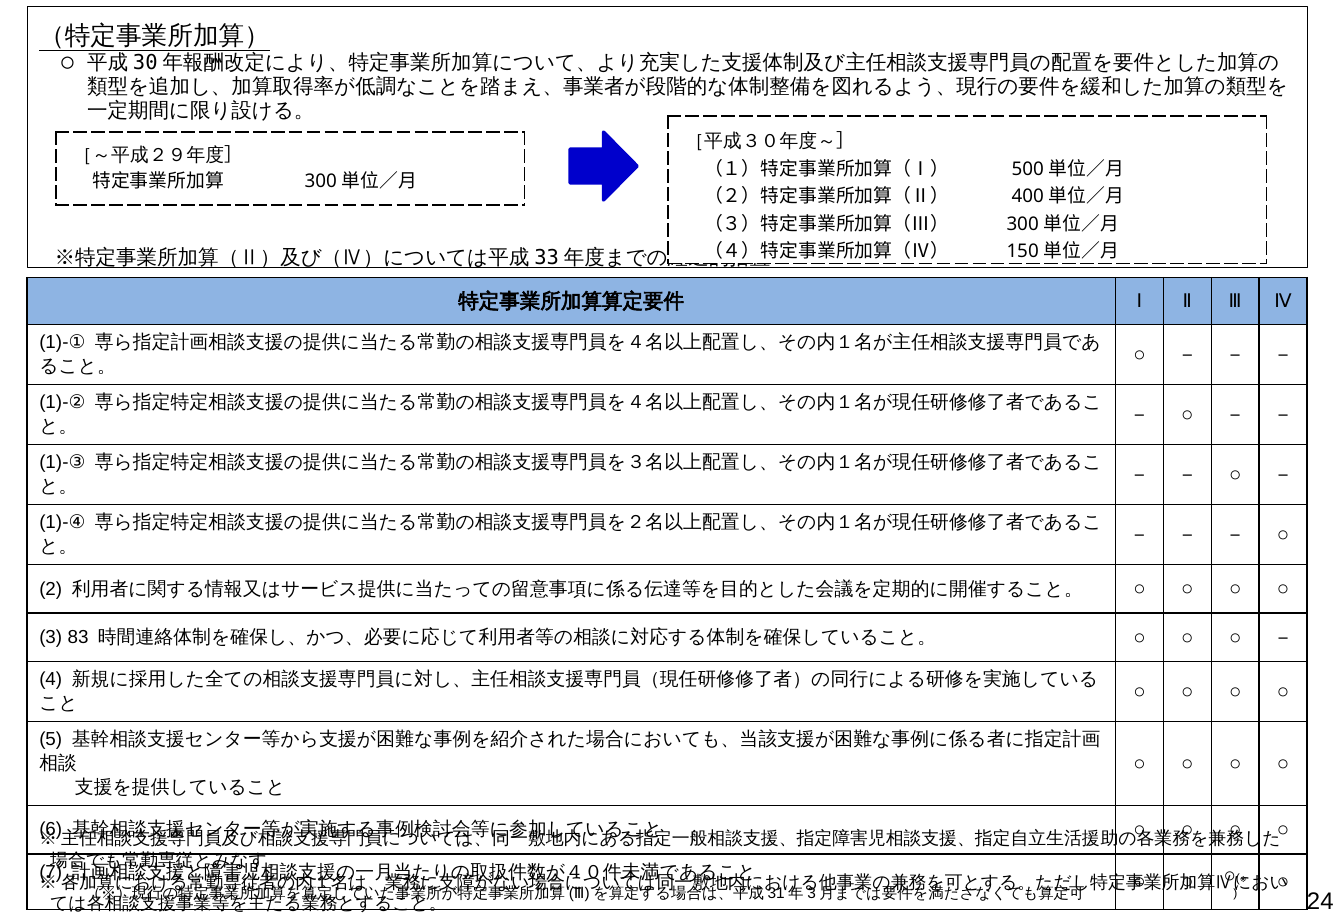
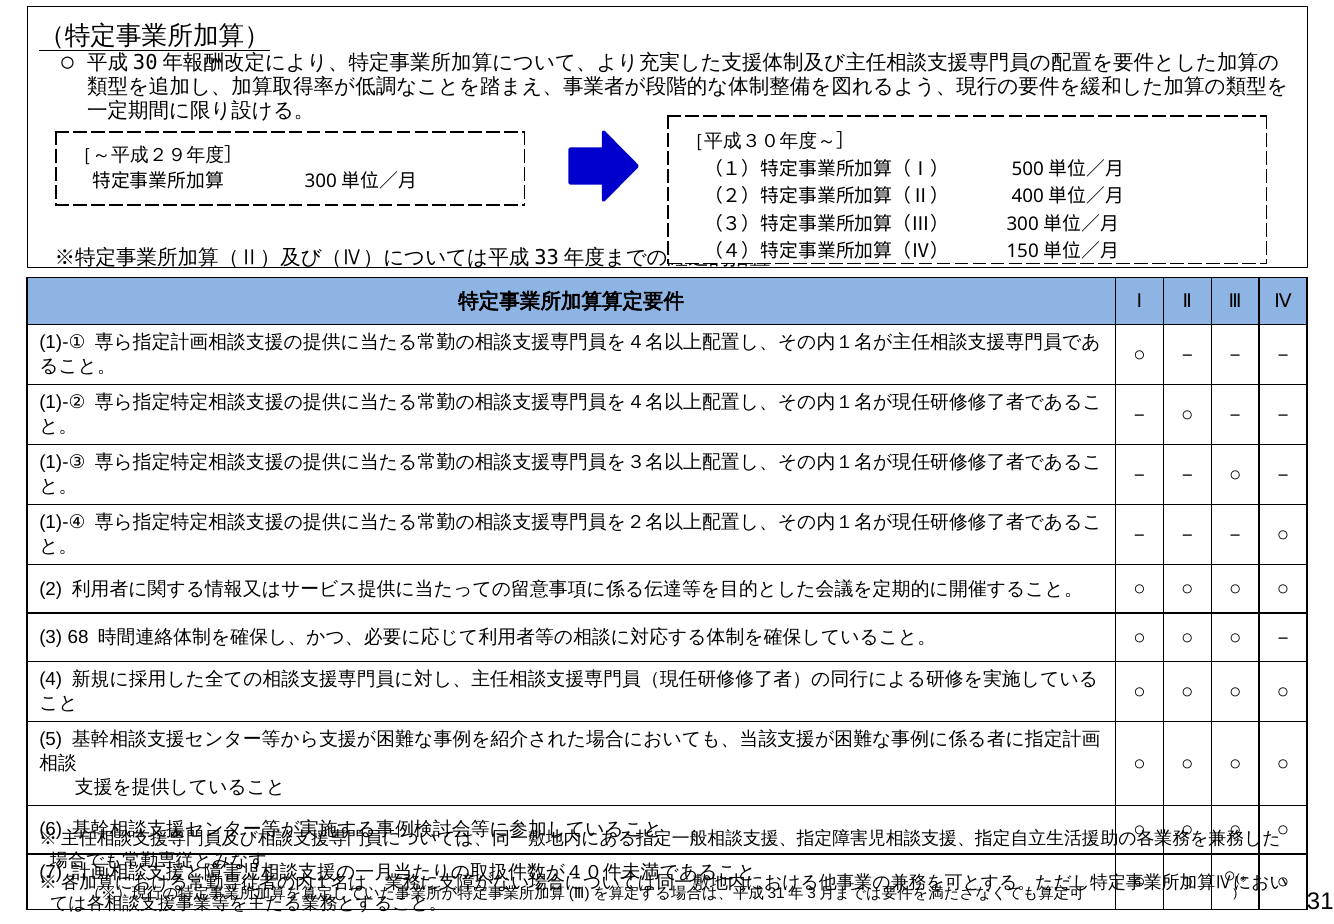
83: 83 -> 68 (78, 637)
24: 24 -> 31 (1320, 901)
